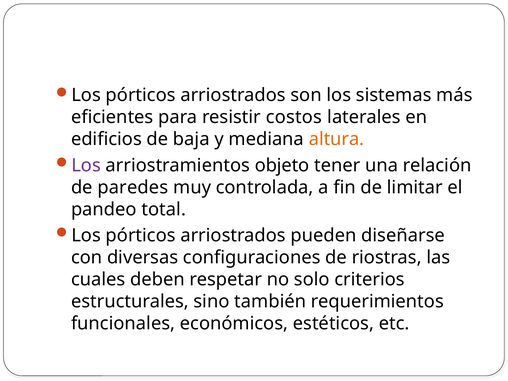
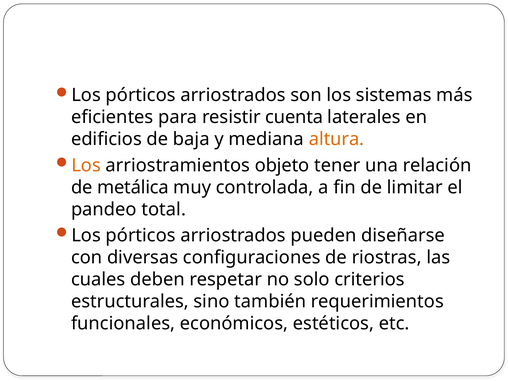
costos: costos -> cuenta (294, 117)
Los colour: purple -> orange (86, 165)
paredes: paredes -> metálica (133, 187)
